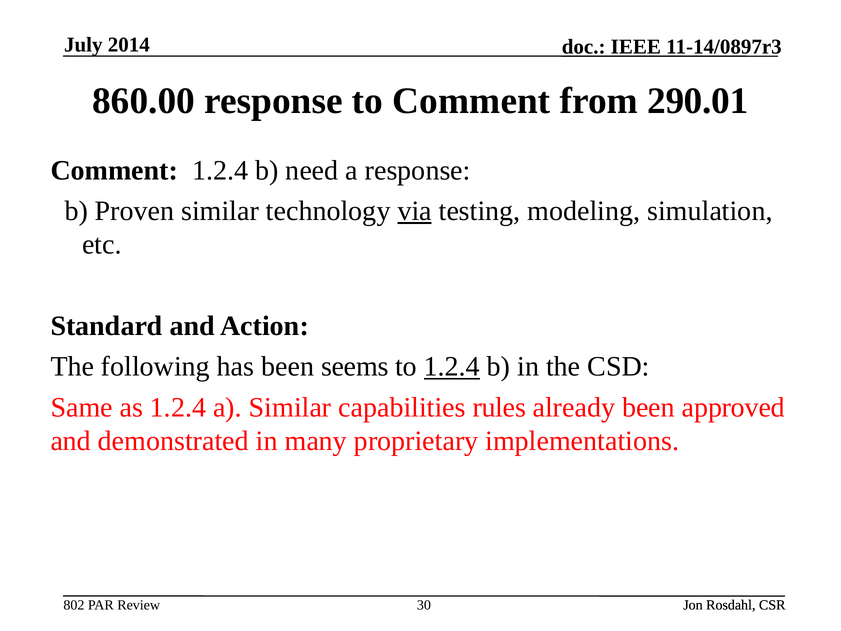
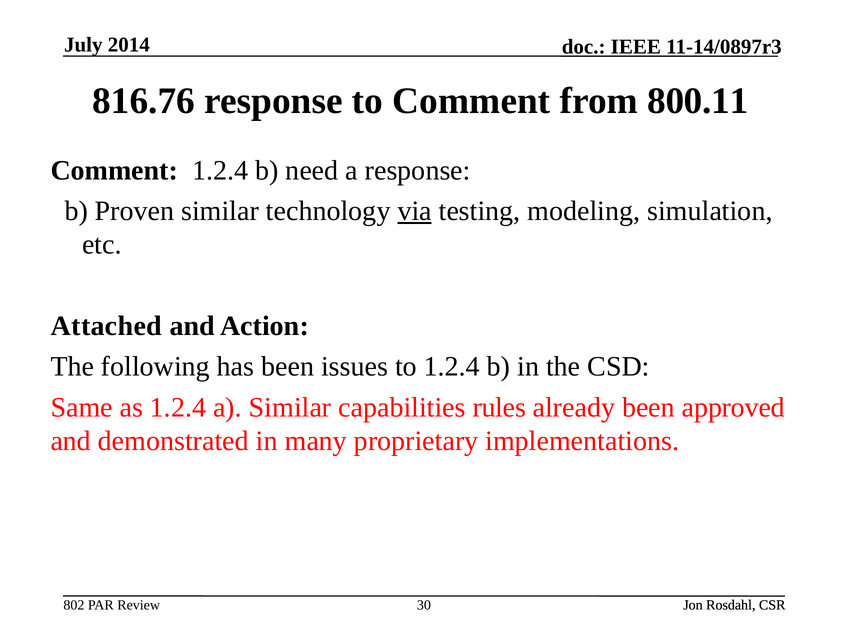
860.00: 860.00 -> 816.76 (144, 101)
290.01: 290.01 -> 800.11 (698, 101)
Standard: Standard -> Attached (106, 326)
seems: seems -> issues (355, 366)
1.2.4 underline: present -> none (452, 366)
